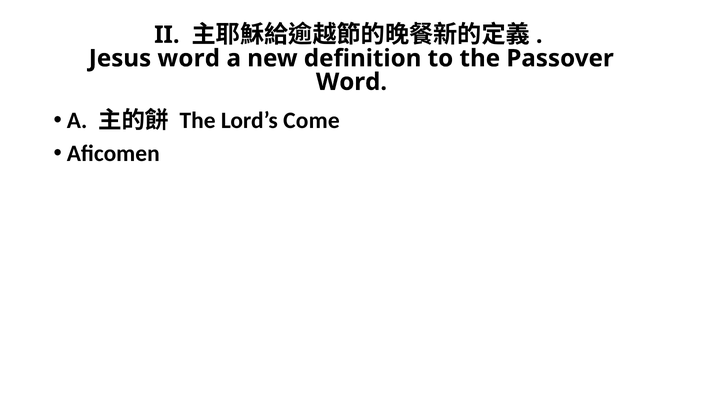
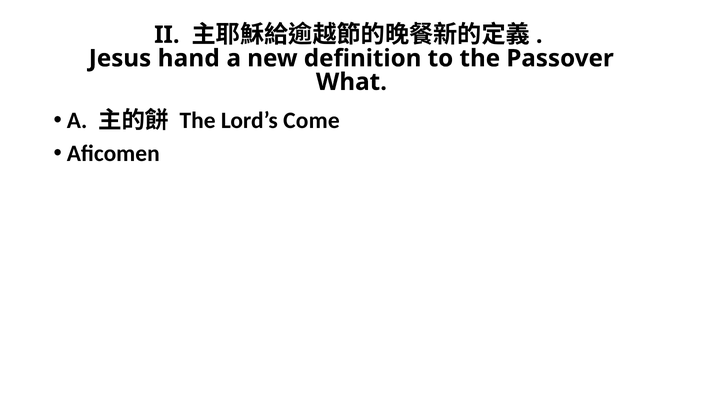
Jesus word: word -> hand (189, 58)
Word: Word -> What (351, 82)
